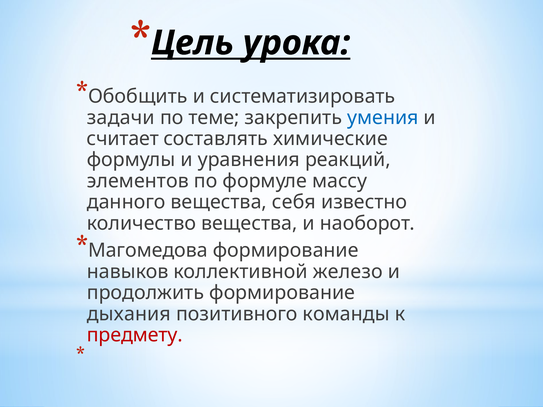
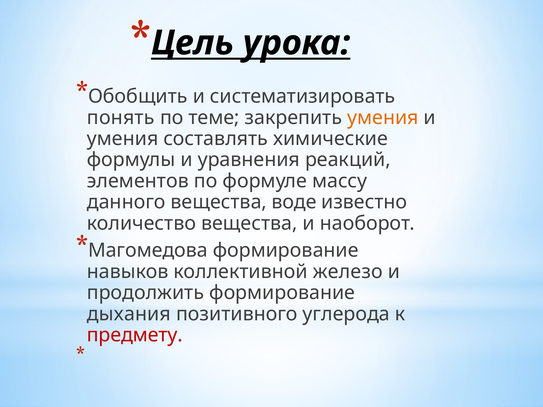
задачи: задачи -> понять (121, 118)
умения colour: blue -> orange (383, 118)
считает: считает -> умения (123, 139)
себя: себя -> воде (294, 202)
команды: команды -> углерода (346, 314)
